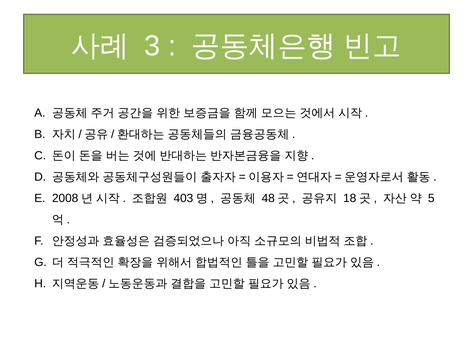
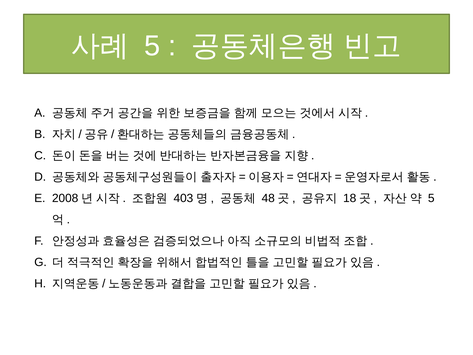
3: 3 -> 5 (152, 46)
